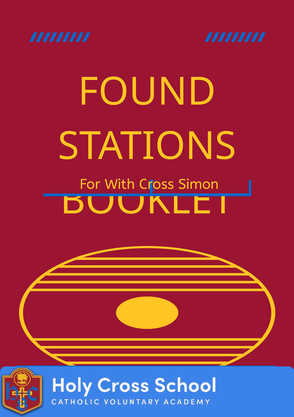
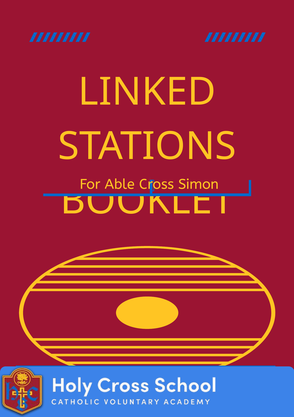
FOUND: FOUND -> LINKED (147, 92)
With: With -> Able (120, 184)
